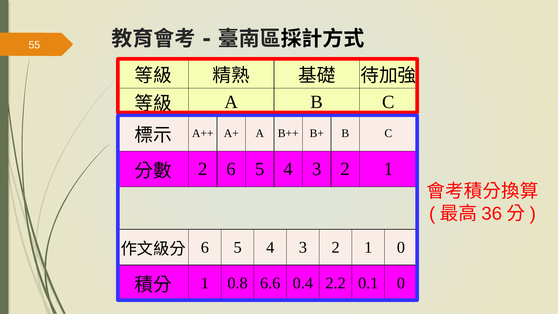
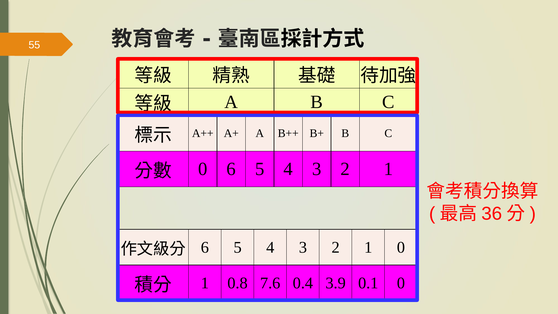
2: 2 -> 0 (203, 169)
6.6: 6.6 -> 7.6 (270, 283)
2.2: 2.2 -> 3.9 (336, 283)
